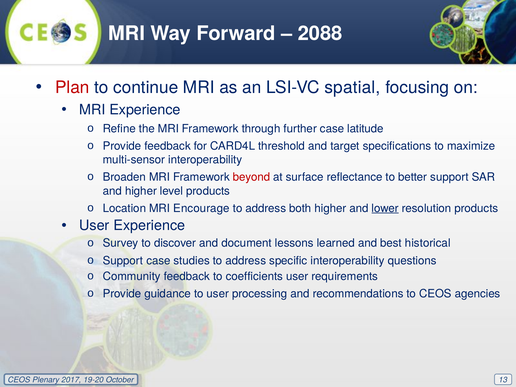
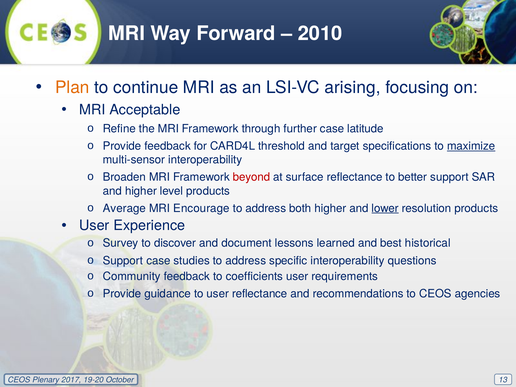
2088: 2088 -> 2010 (320, 34)
Plan colour: red -> orange (72, 88)
spatial: spatial -> arising (352, 88)
MRI Experience: Experience -> Acceptable (145, 110)
maximize underline: none -> present (471, 146)
Location: Location -> Average (124, 208)
user processing: processing -> reflectance (260, 294)
